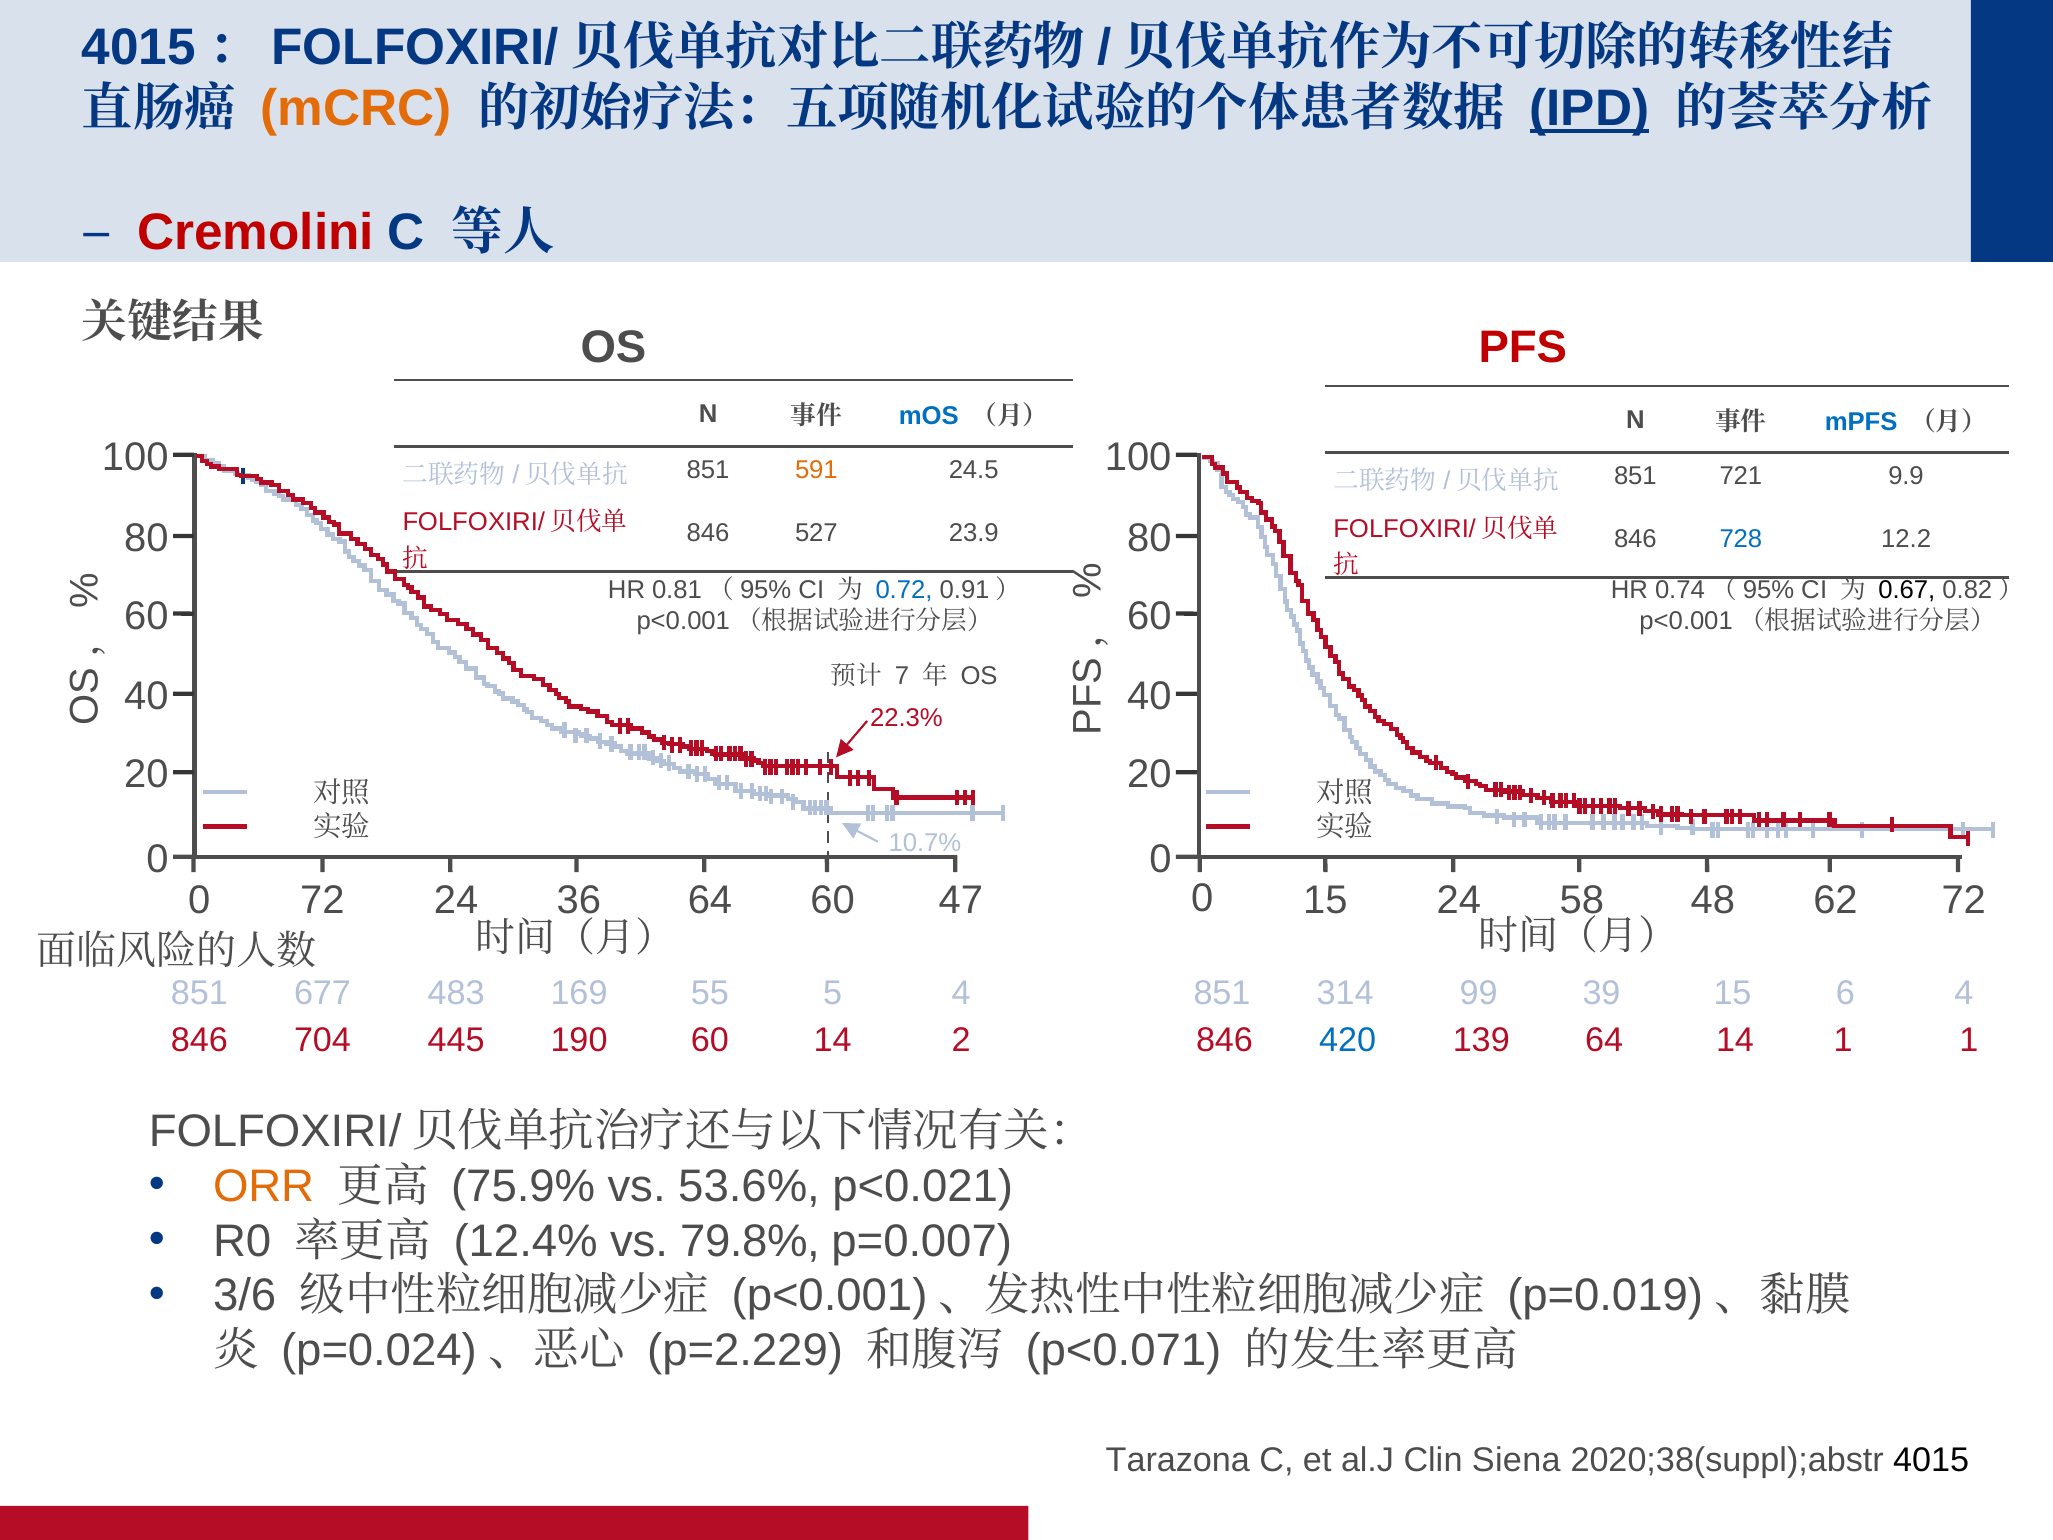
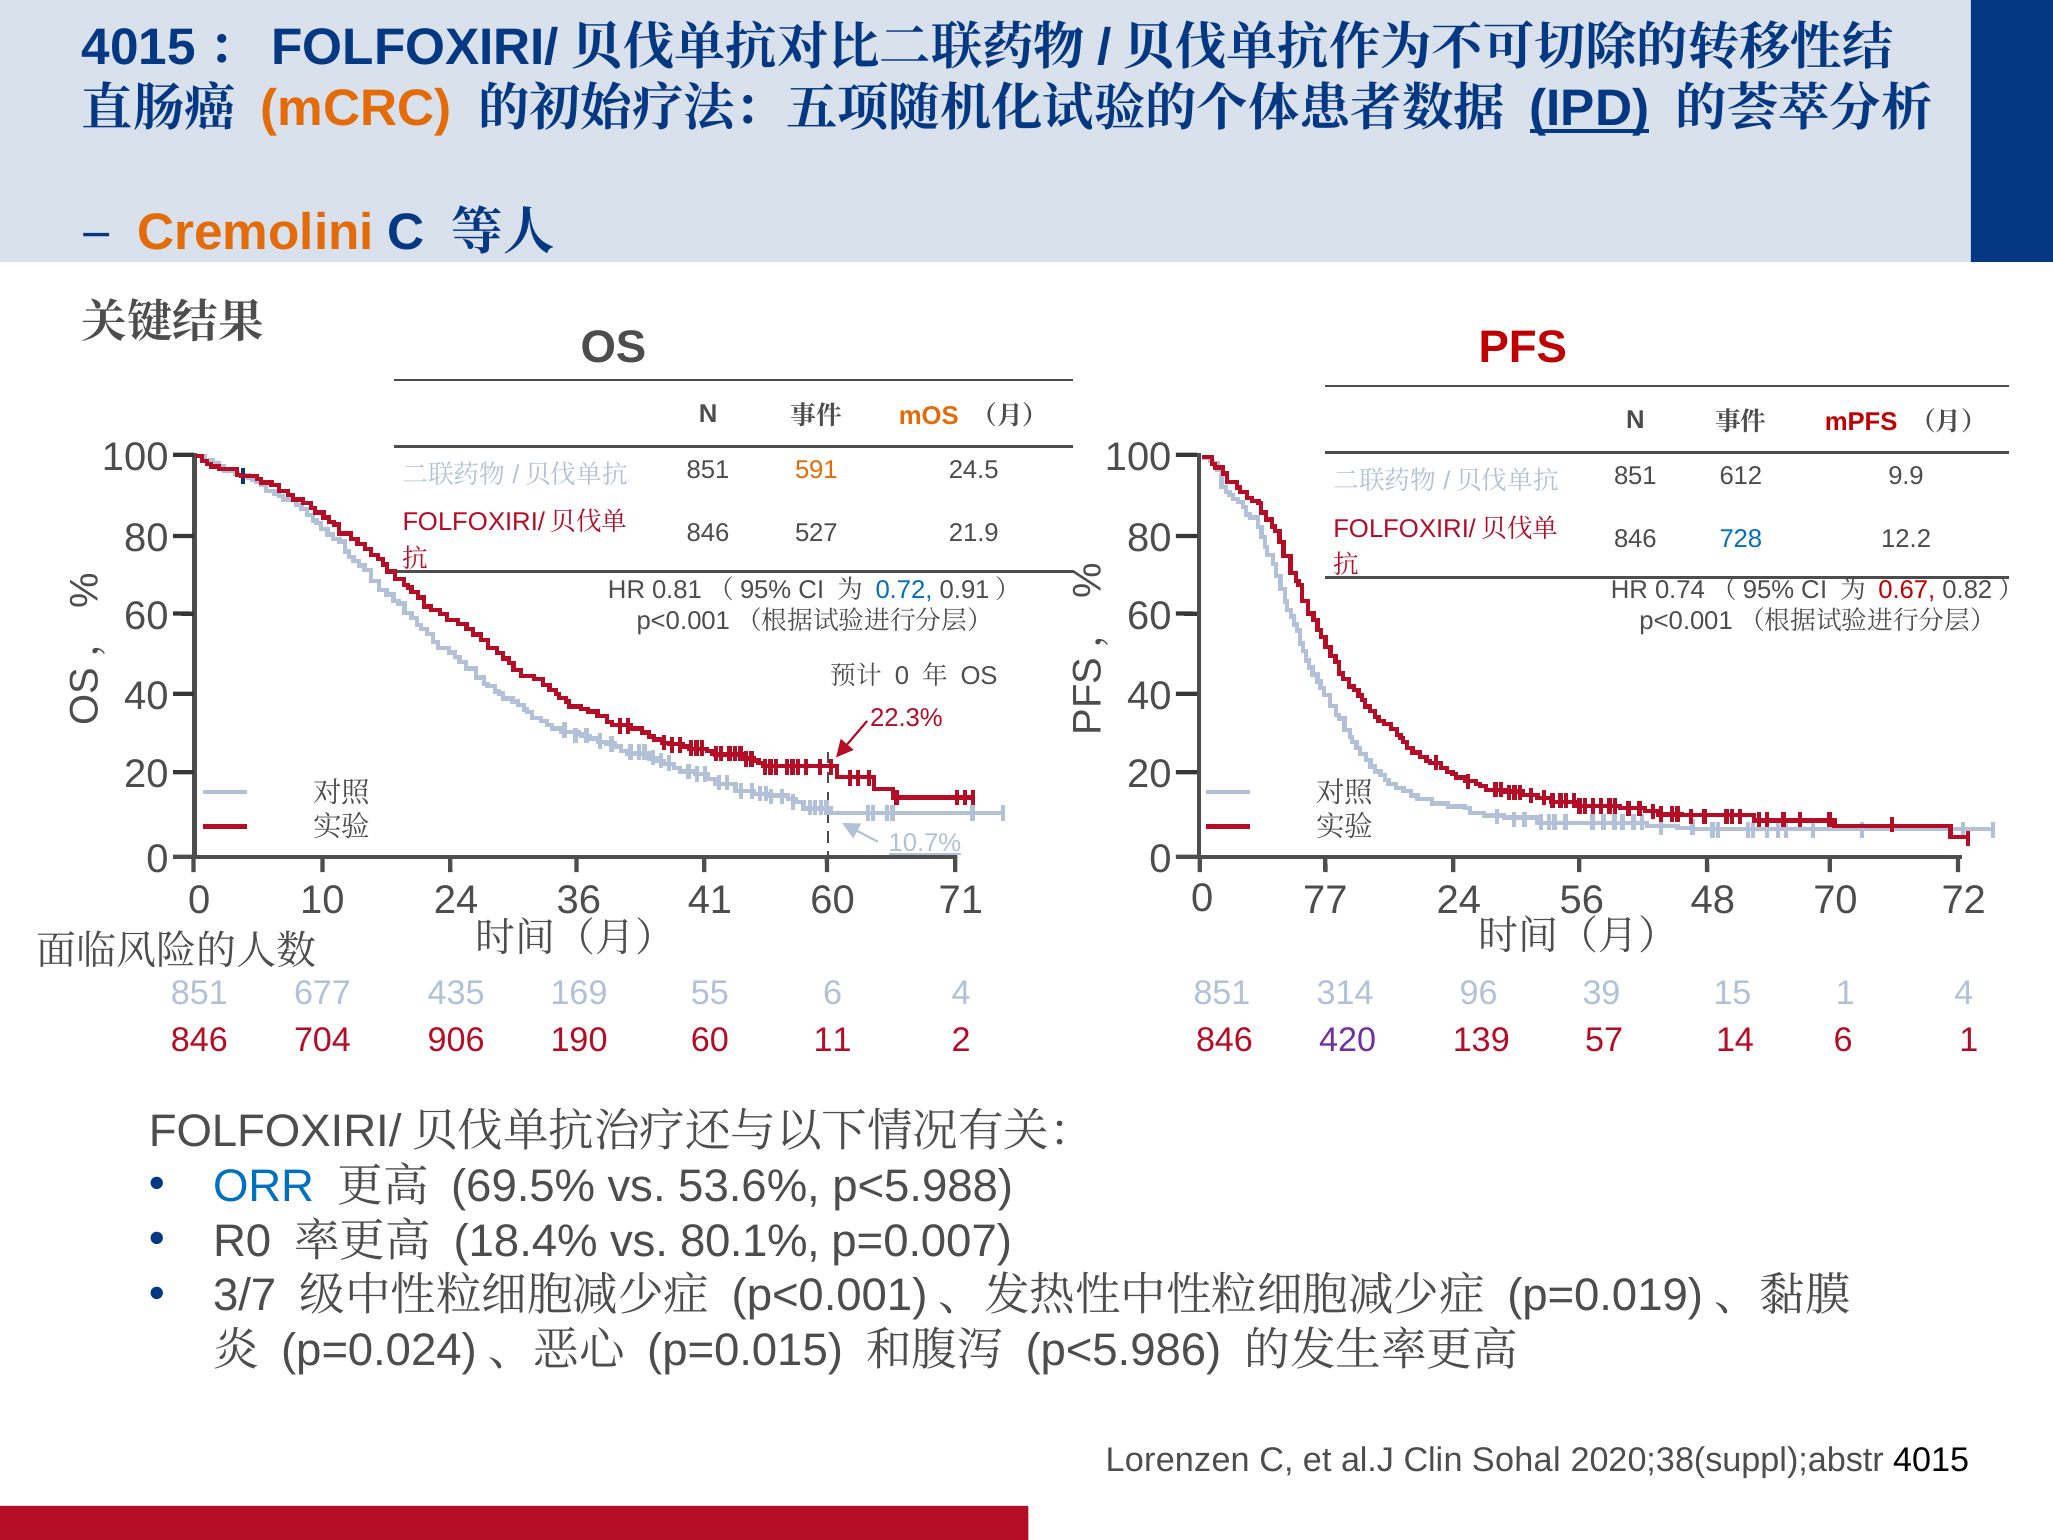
Cremolini colour: red -> orange (256, 232)
mOS colour: blue -> orange (929, 416)
mPFS colour: blue -> red (1861, 422)
721: 721 -> 612 (1741, 476)
23.9: 23.9 -> 21.9 (974, 533)
0.67 colour: black -> red (1907, 590)
7: 7 -> 0 (902, 676)
10.7% underline: none -> present (925, 843)
0 15: 15 -> 77 (1325, 900)
58: 58 -> 56 (1582, 900)
62: 62 -> 70 (1835, 900)
0 72: 72 -> 10 (322, 900)
36 64: 64 -> 41 (710, 900)
47: 47 -> 71 (961, 900)
483: 483 -> 435 (456, 993)
55 5: 5 -> 6 (833, 993)
99: 99 -> 96 (1479, 993)
15 6: 6 -> 1 (1845, 993)
445: 445 -> 906 (456, 1040)
60 14: 14 -> 11 (833, 1040)
420 colour: blue -> purple (1348, 1040)
139 64: 64 -> 57 (1604, 1040)
14 1: 1 -> 6 (1843, 1040)
ORR colour: orange -> blue (264, 1186)
75.9%: 75.9% -> 69.5% (523, 1186)
p<0.021: p<0.021 -> p<5.988 (923, 1186)
12.4%: 12.4% -> 18.4% (526, 1241)
79.8%: 79.8% -> 80.1% (750, 1241)
3/6: 3/6 -> 3/7 (245, 1296)
p=2.229: p=2.229 -> p=0.015 (745, 1350)
p<0.071: p<0.071 -> p<5.986 (1123, 1350)
Tarazona: Tarazona -> Lorenzen (1178, 1460)
Siena: Siena -> Sohal (1516, 1460)
